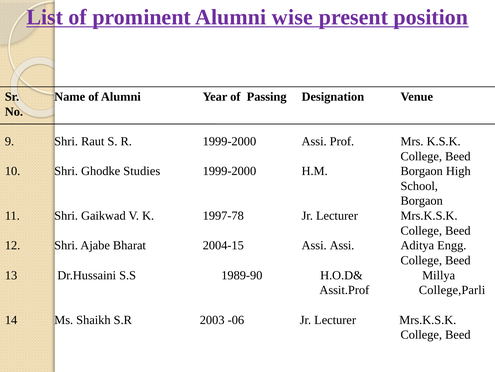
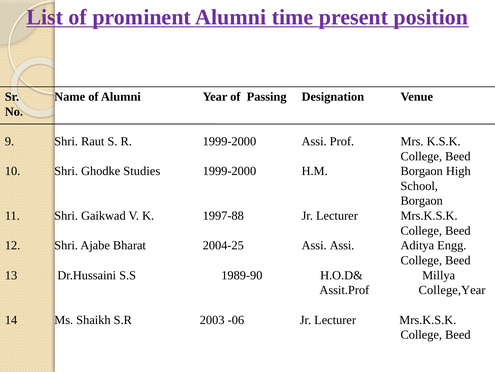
wise: wise -> time (293, 17)
1997-78: 1997-78 -> 1997-88 (223, 215)
2004-15: 2004-15 -> 2004-25 (223, 245)
College,Parli: College,Parli -> College,Year (452, 290)
